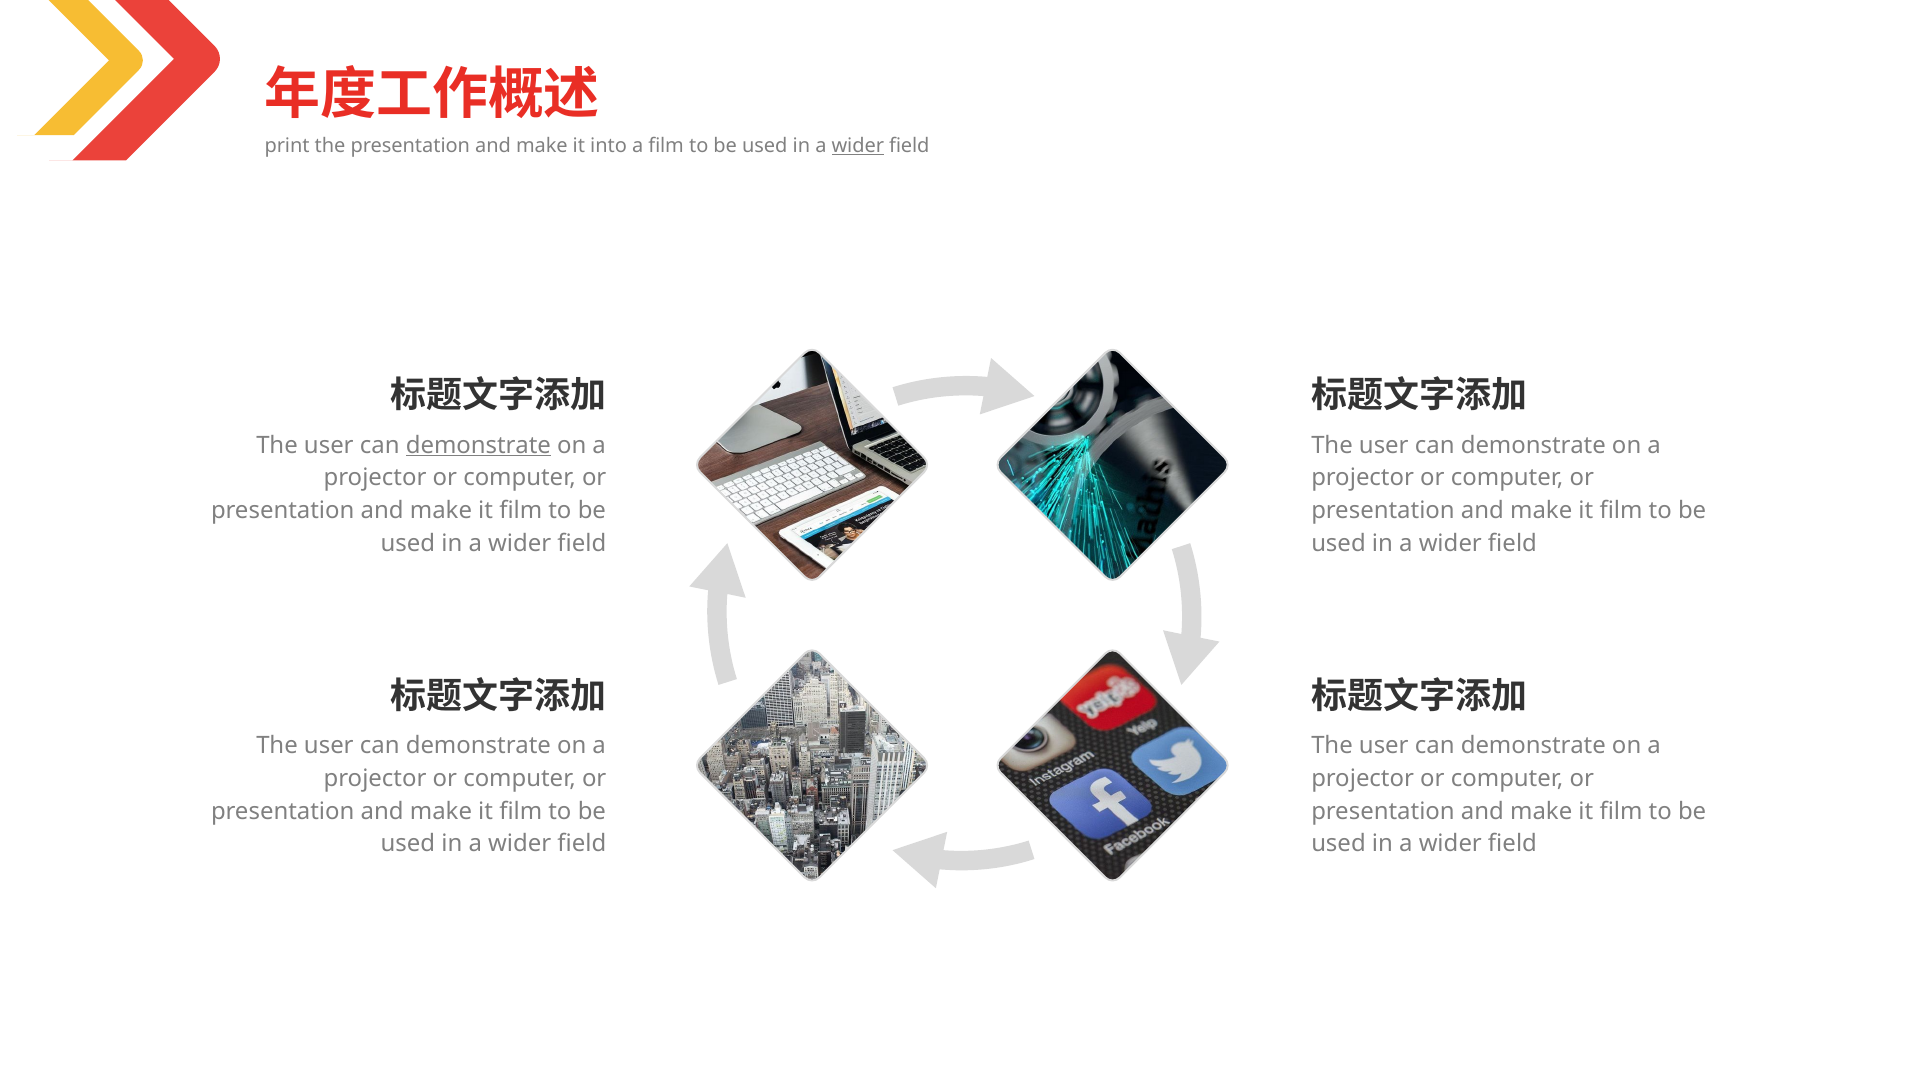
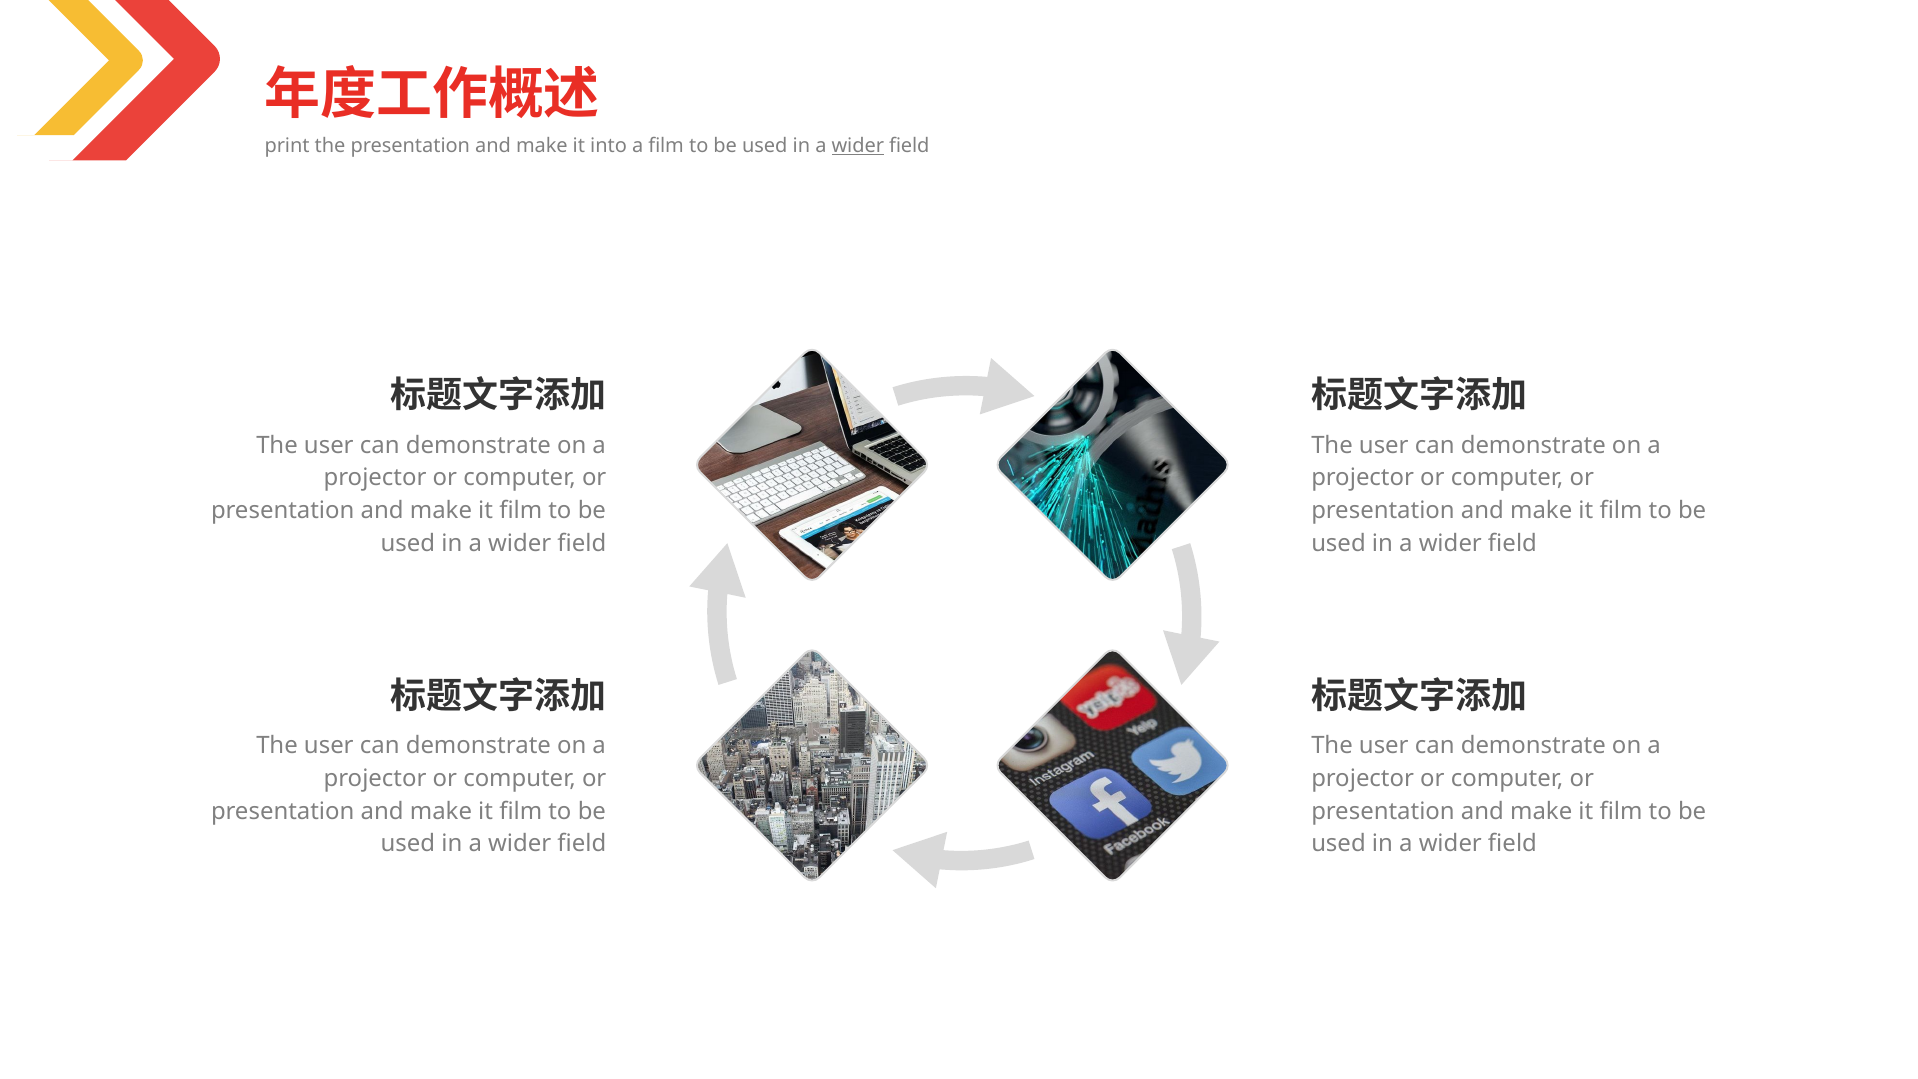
demonstrate underline: present -> none (478, 445)
